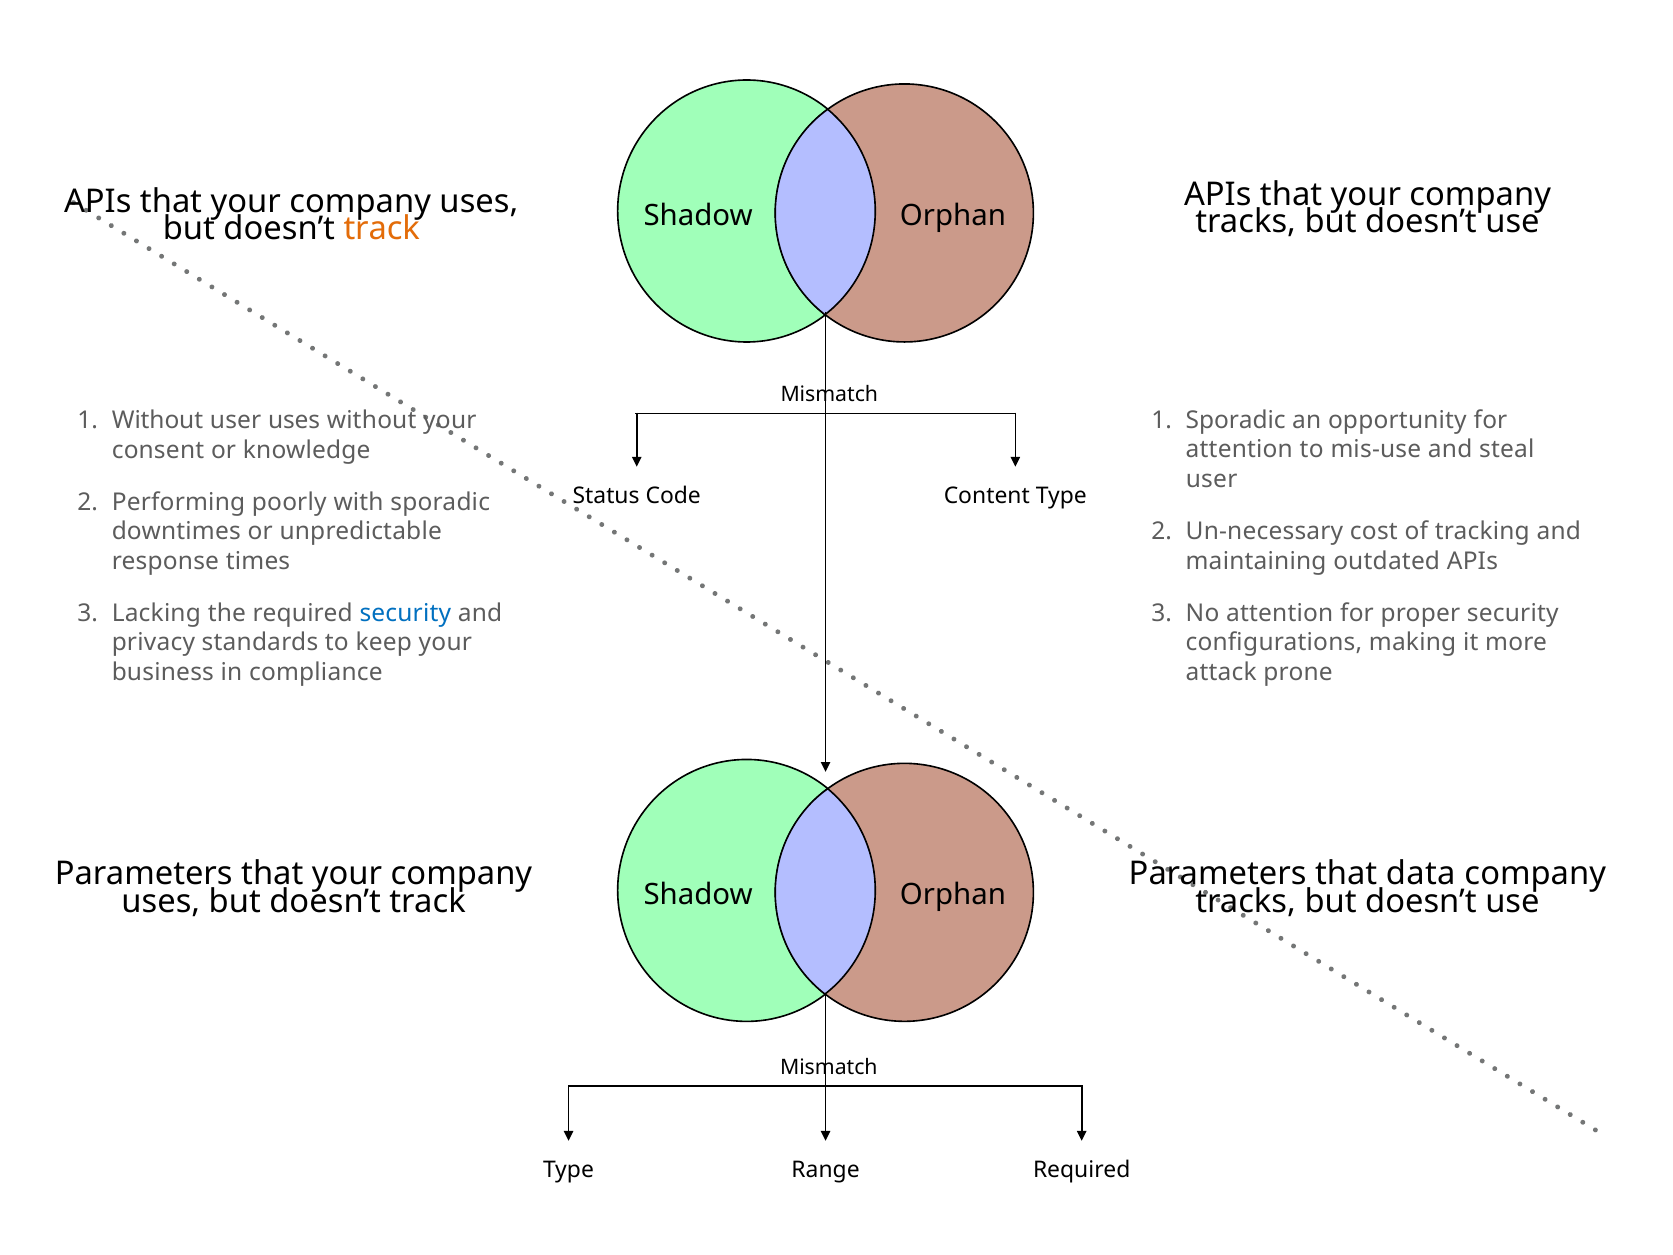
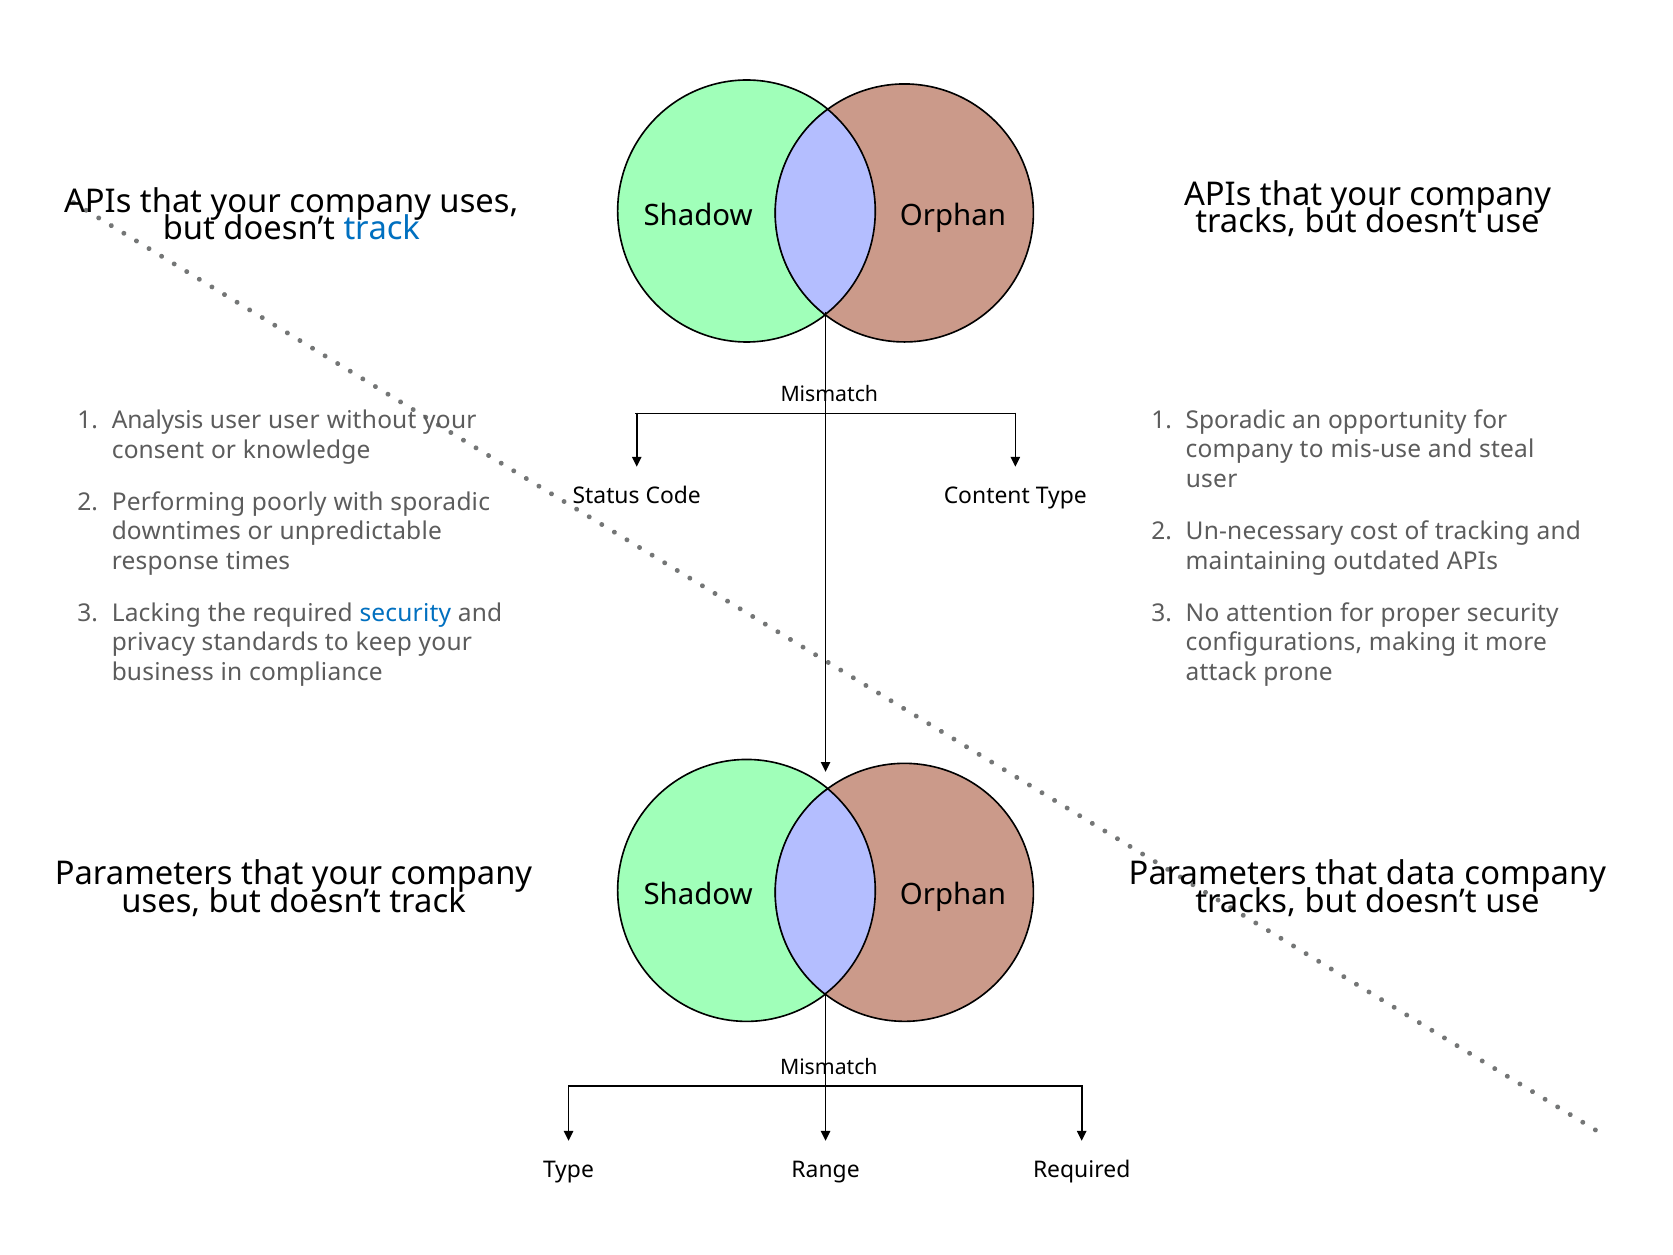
track colour: orange -> blue (382, 229)
Without: Without -> Analysis (158, 420)
user uses: uses -> user (294, 420)
attention: attention -> company (1239, 450)
